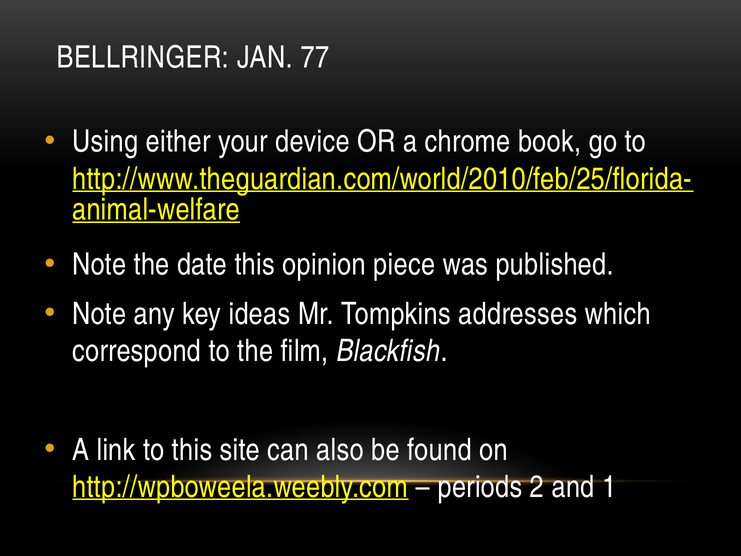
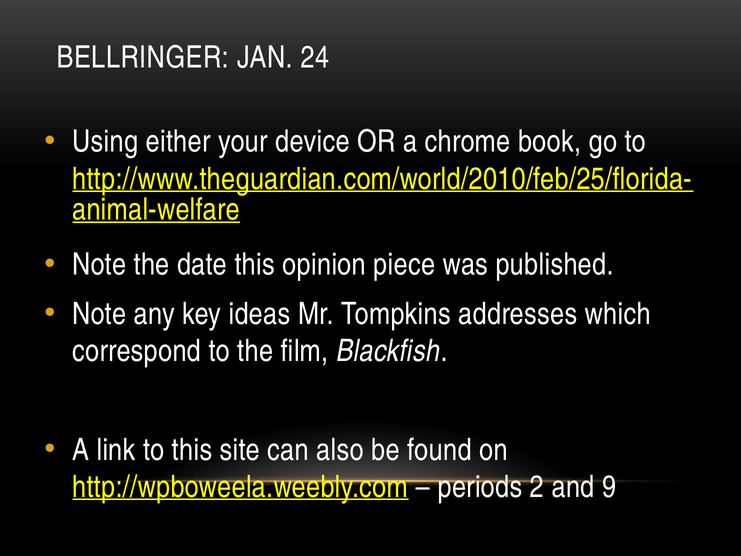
77: 77 -> 24 (315, 58)
1: 1 -> 9 (609, 487)
